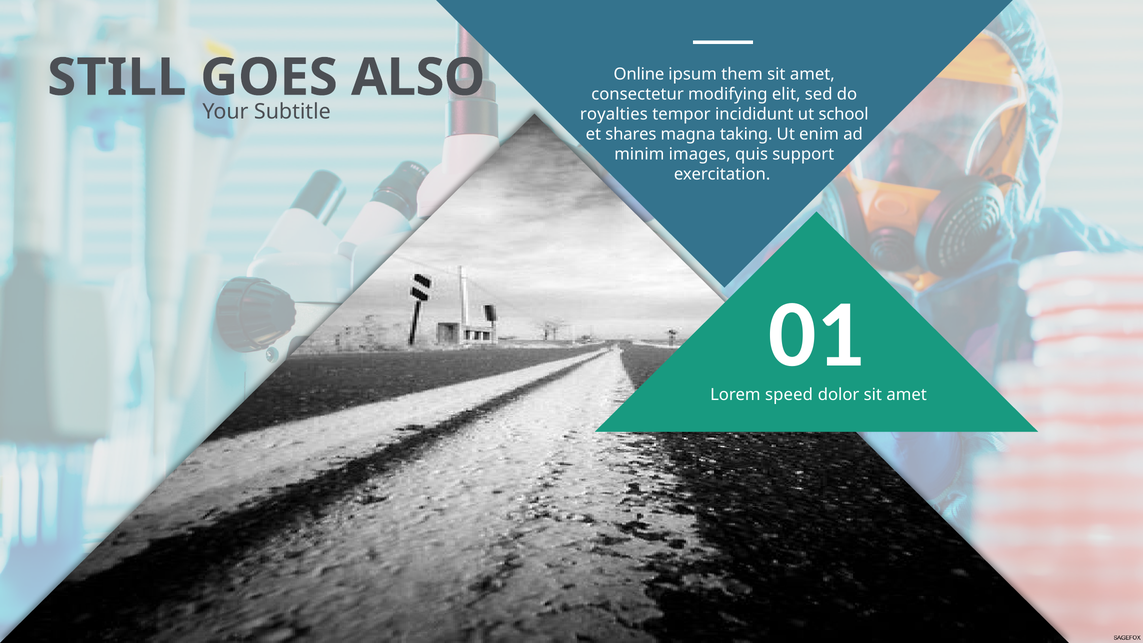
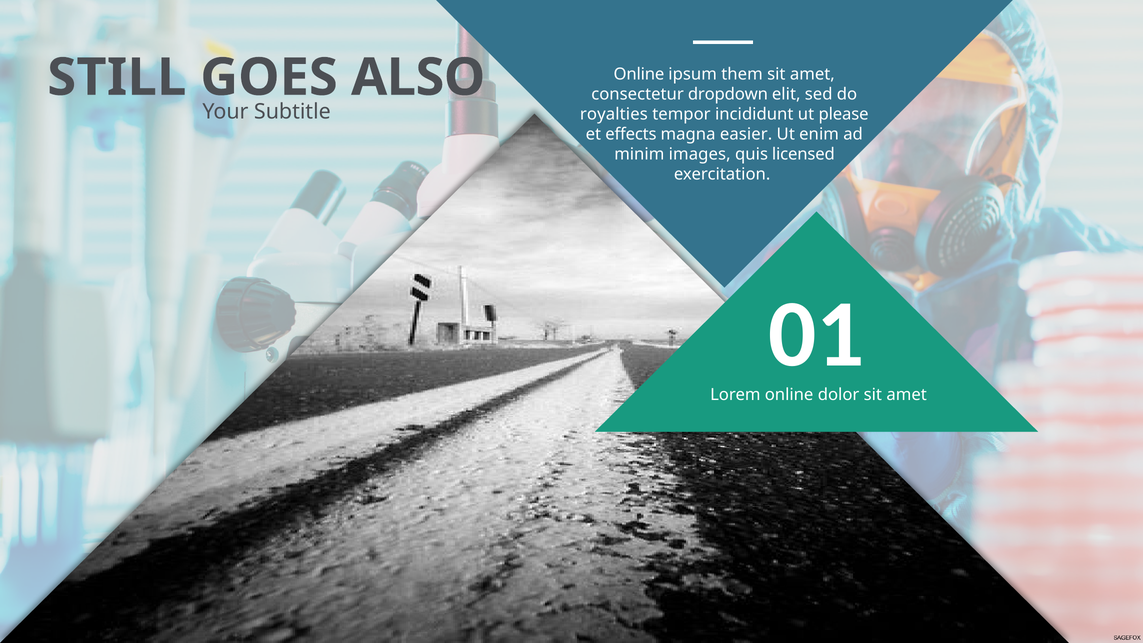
modifying: modifying -> dropdown (728, 94)
school: school -> please (844, 114)
shares: shares -> effects (631, 134)
taking: taking -> easier (746, 134)
support: support -> licensed (803, 154)
Lorem speed: speed -> online (789, 395)
